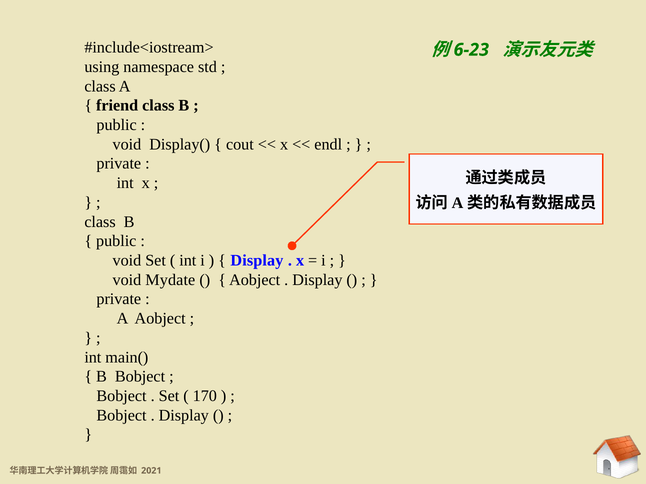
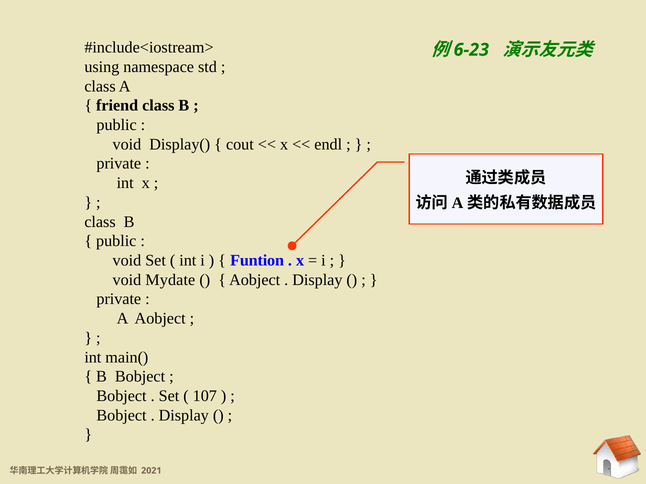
Display: Display -> Funtion (257, 261)
170: 170 -> 107 (205, 396)
